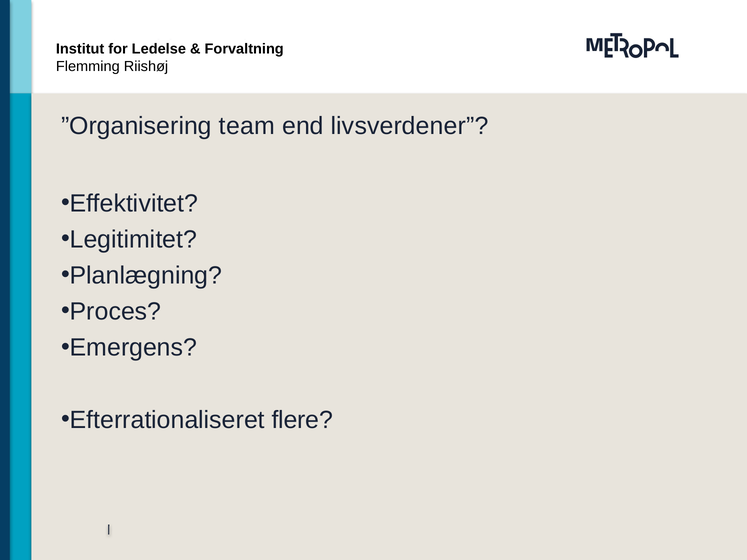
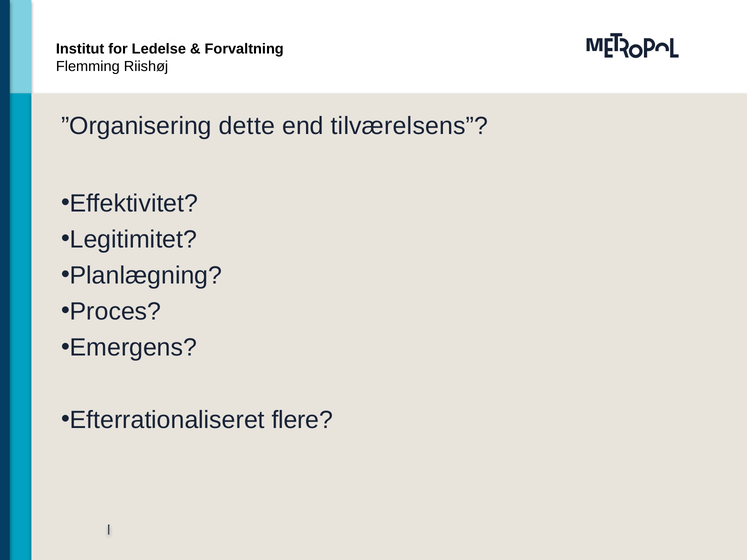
team: team -> dette (247, 126)
livsverdener: livsverdener -> tilværelsens (410, 126)
